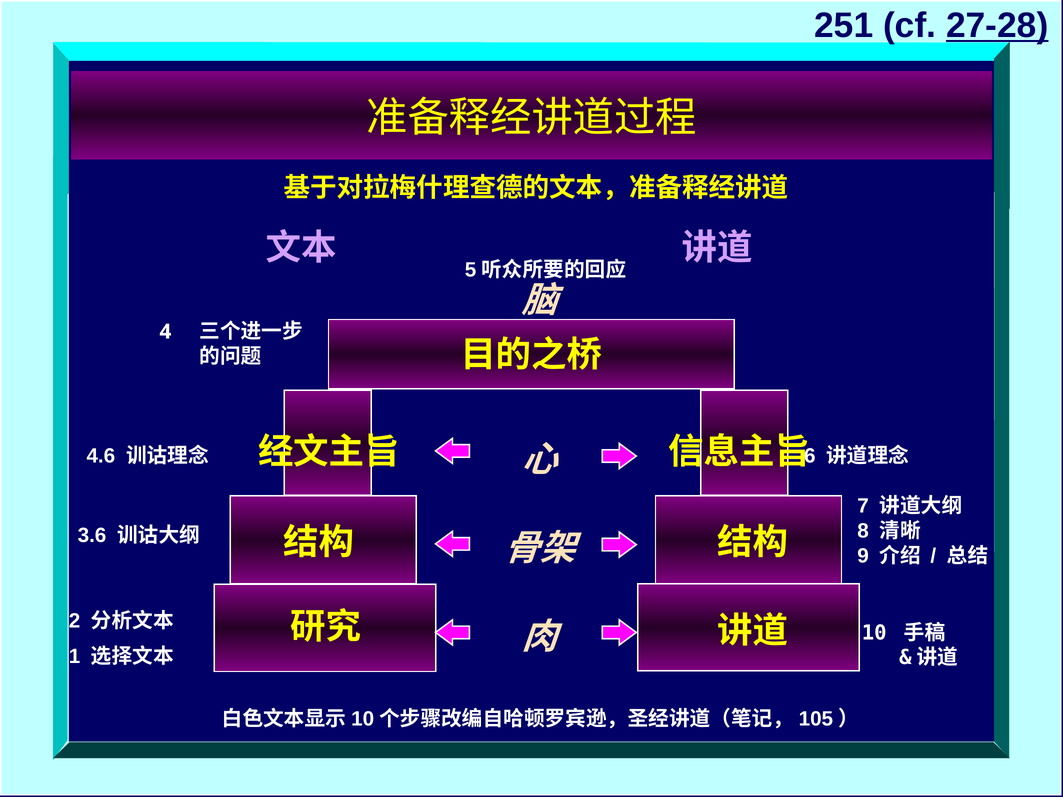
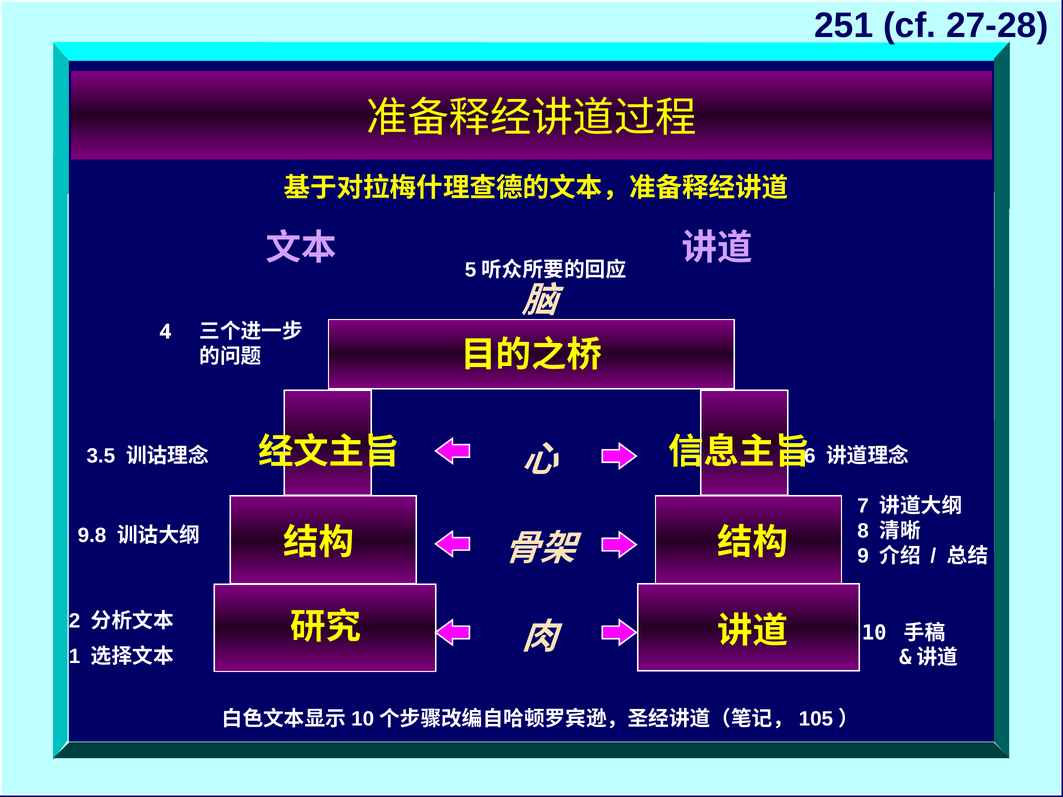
27-28 underline: present -> none (997, 26)
4.6: 4.6 -> 3.5 (101, 456)
3.6: 3.6 -> 9.8 (92, 536)
